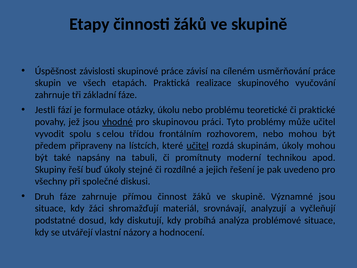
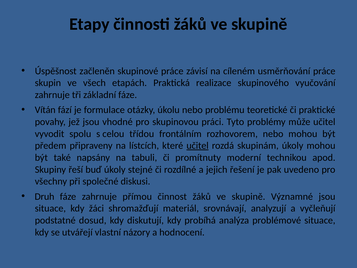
závislosti: závislosti -> začleněn (97, 71)
Jestli: Jestli -> Vítán (45, 110)
vhodné underline: present -> none (117, 122)
